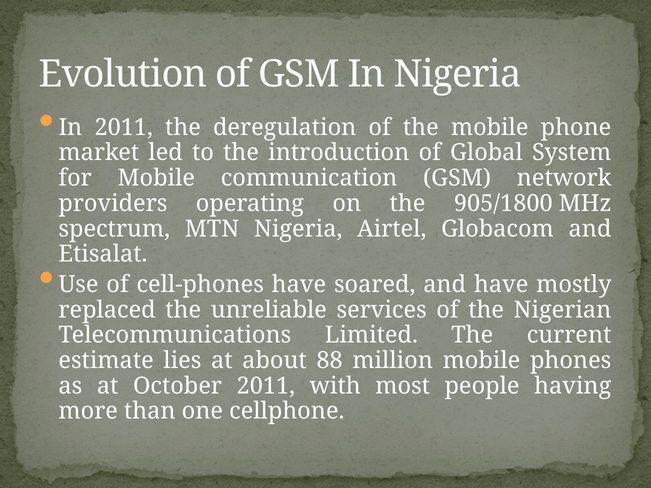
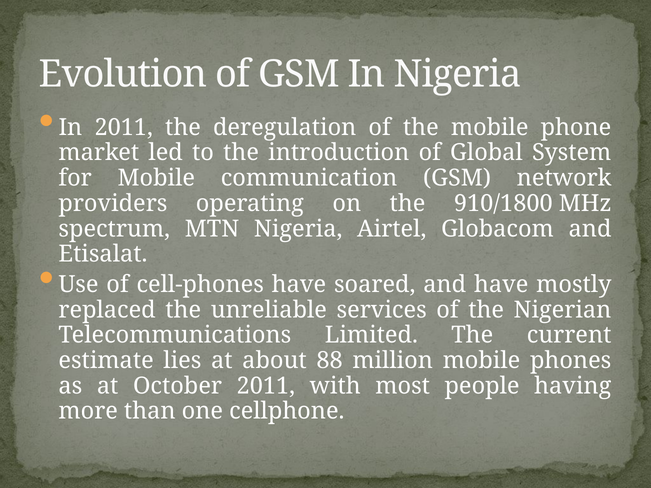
905/1800: 905/1800 -> 910/1800 (503, 204)
